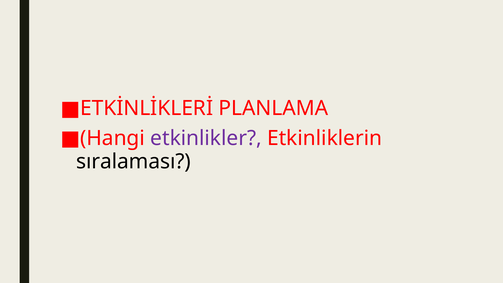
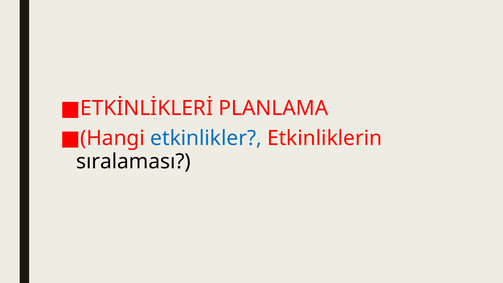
etkinlikler colour: purple -> blue (206, 138)
